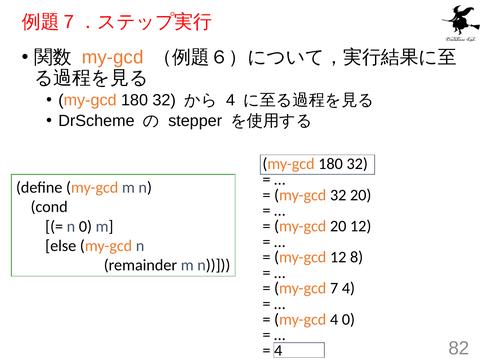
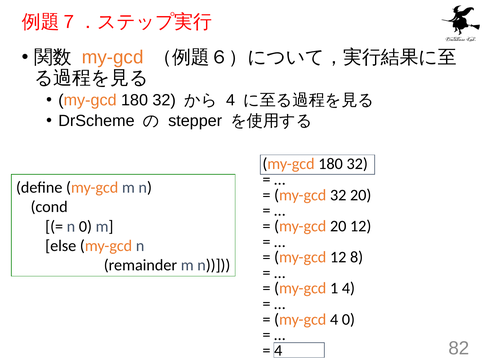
7: 7 -> 1 (334, 288)
